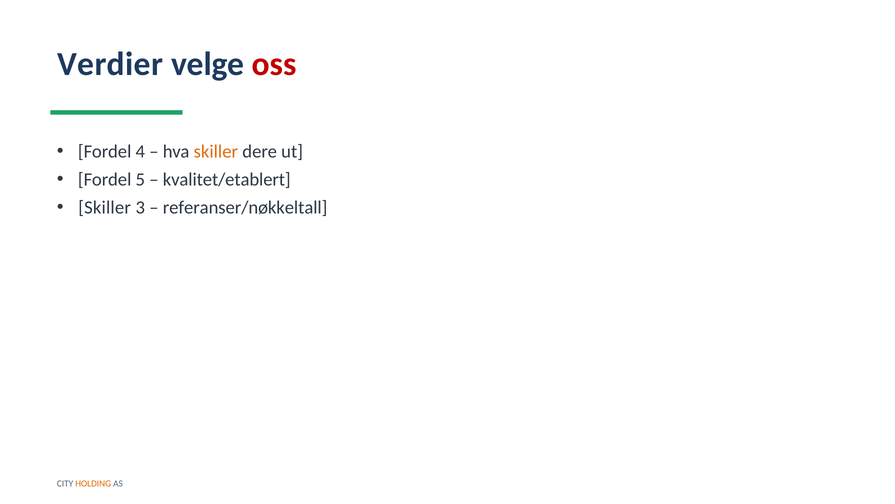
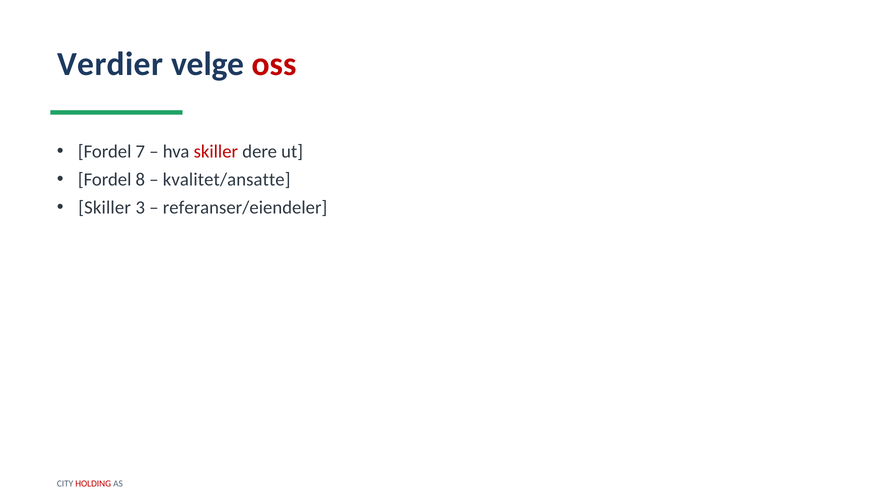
4: 4 -> 7 (140, 152)
skiller colour: orange -> red (216, 152)
5: 5 -> 8 (140, 180)
kvalitet/etablert: kvalitet/etablert -> kvalitet/ansatte (227, 180)
referanser/nøkkeltall: referanser/nøkkeltall -> referanser/eiendeler (245, 208)
HOLDING colour: orange -> red (93, 483)
